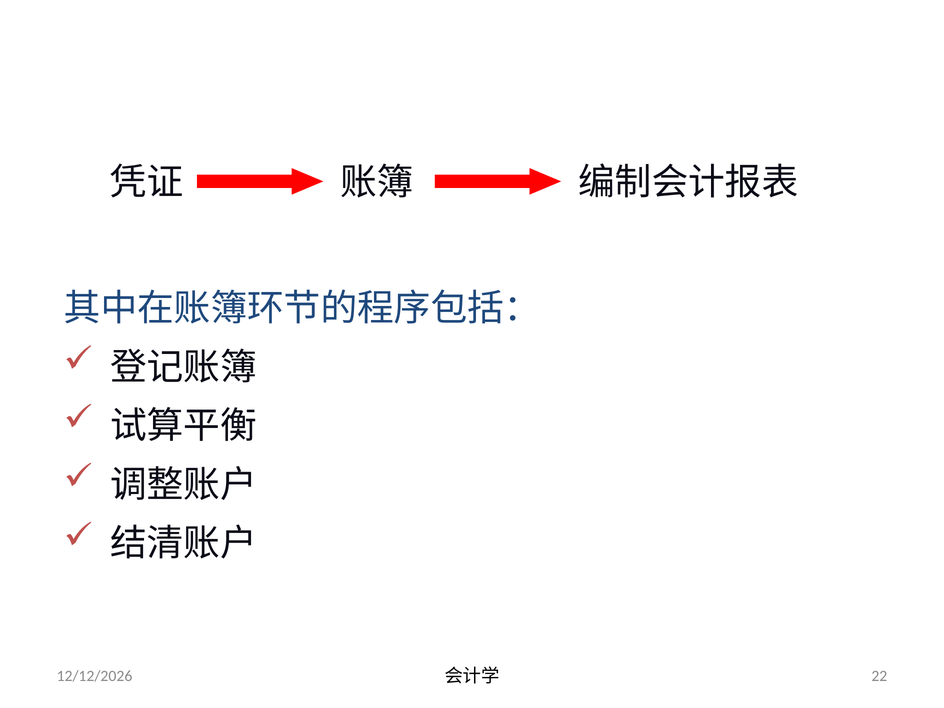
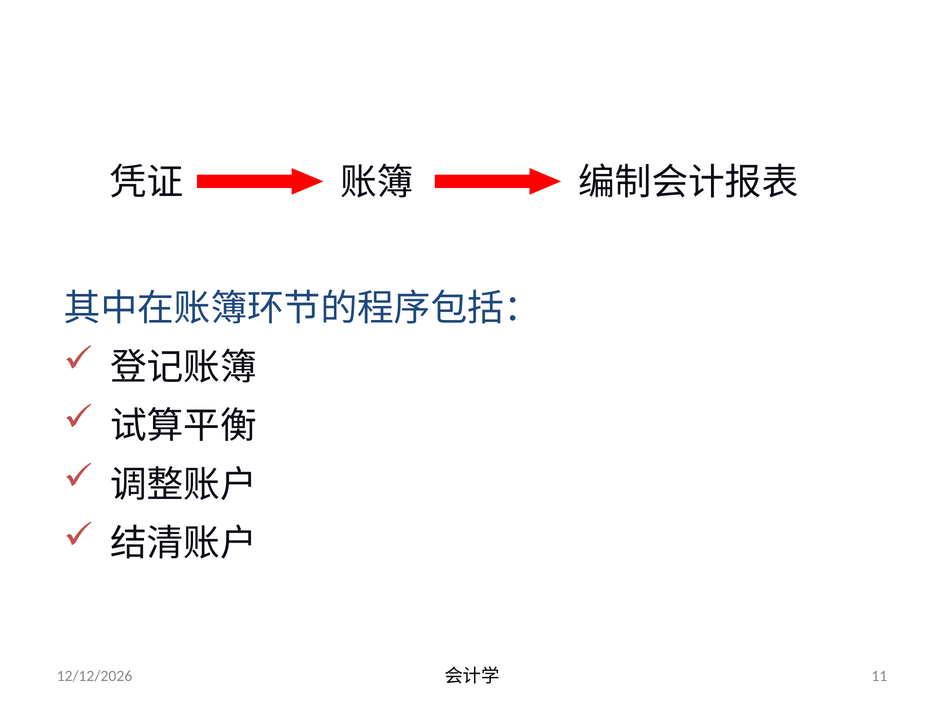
22: 22 -> 11 (879, 676)
